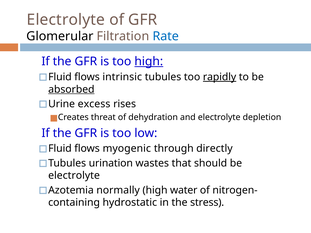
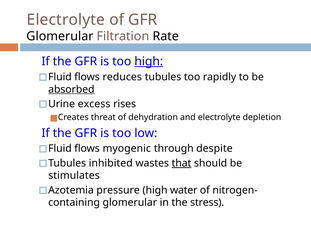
Rate colour: blue -> black (166, 36)
intrinsic: intrinsic -> reduces (122, 77)
rapidly underline: present -> none (220, 77)
directly: directly -> despite (214, 149)
urination: urination -> inhibited (111, 163)
that underline: none -> present (181, 163)
electrolyte: electrolyte -> stimulates (74, 176)
normally: normally -> pressure (118, 190)
hydrostatic: hydrostatic -> glomerular (130, 203)
